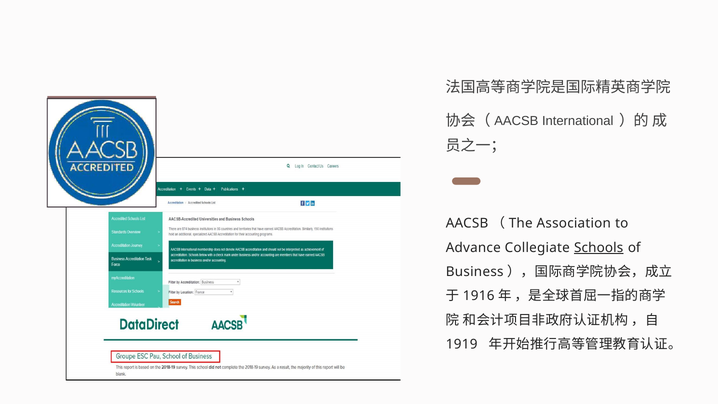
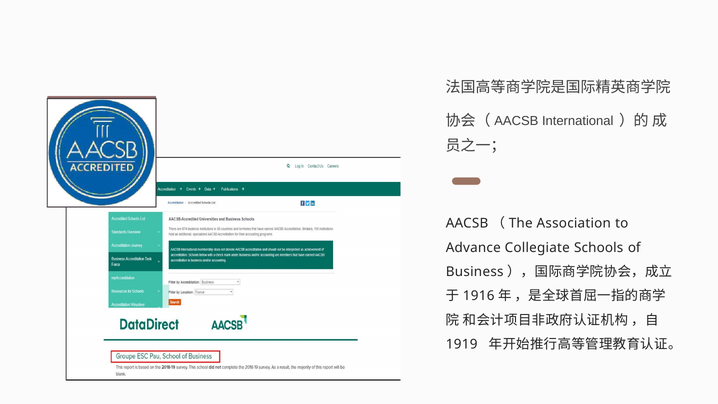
Schools underline: present -> none (599, 247)
